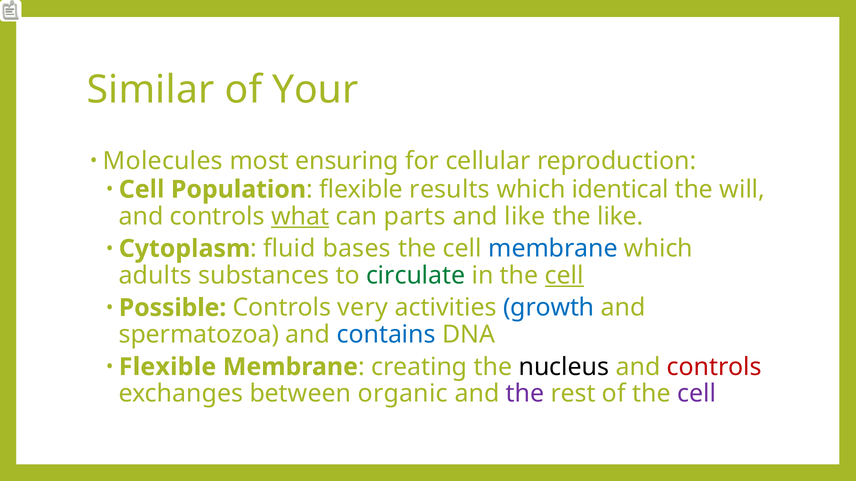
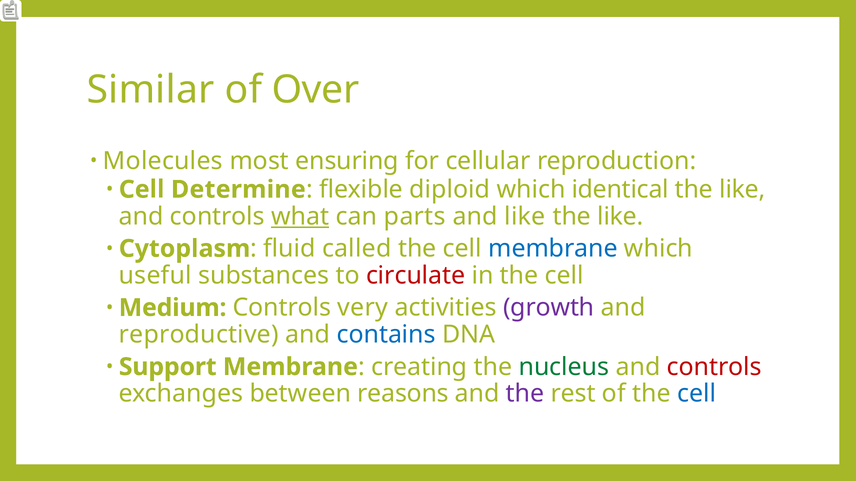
Your: Your -> Over (315, 90)
Population: Population -> Determine (238, 190)
results: results -> diploid (450, 190)
will: will -> like (742, 190)
bases: bases -> called (357, 249)
adults: adults -> useful (155, 276)
circulate colour: green -> red (416, 276)
cell underline: present -> none (564, 276)
Possible: Possible -> Medium (173, 308)
growth colour: blue -> purple (549, 308)
spermatozoa: spermatozoa -> reproductive (199, 335)
Flexible: Flexible -> Support (168, 367)
nucleus colour: black -> green (564, 367)
organic: organic -> reasons (403, 394)
cell colour: purple -> blue (697, 394)
